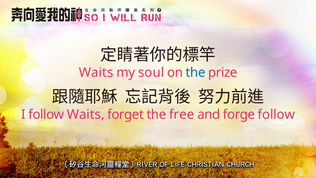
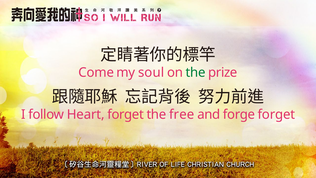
Waits: Waits -> Come (96, 72)
the colour: blue -> green (196, 72)
follow Waits: Waits -> Heart (86, 114)
forge follow: follow -> forget (276, 114)
